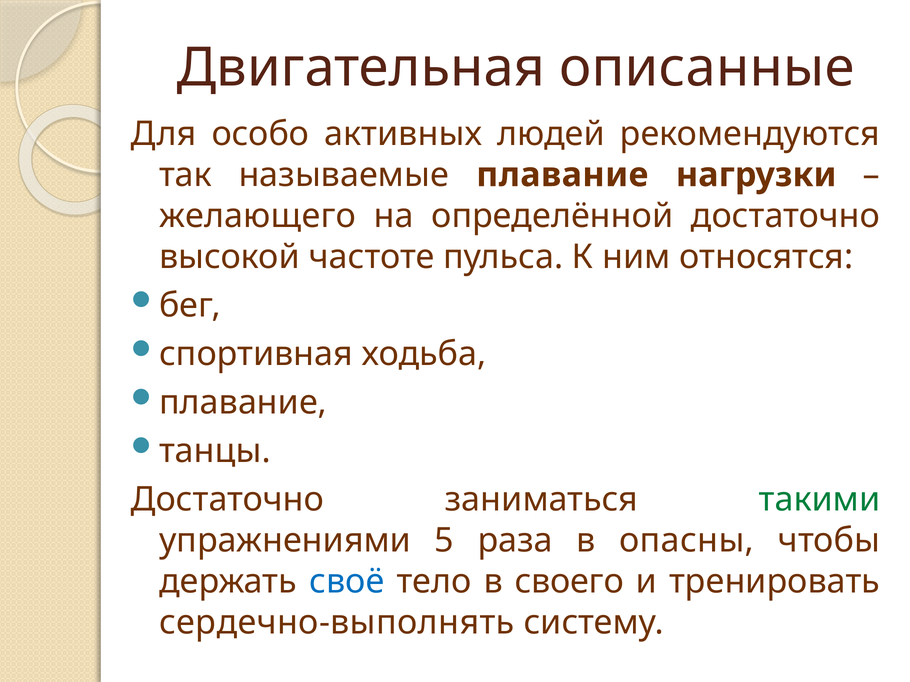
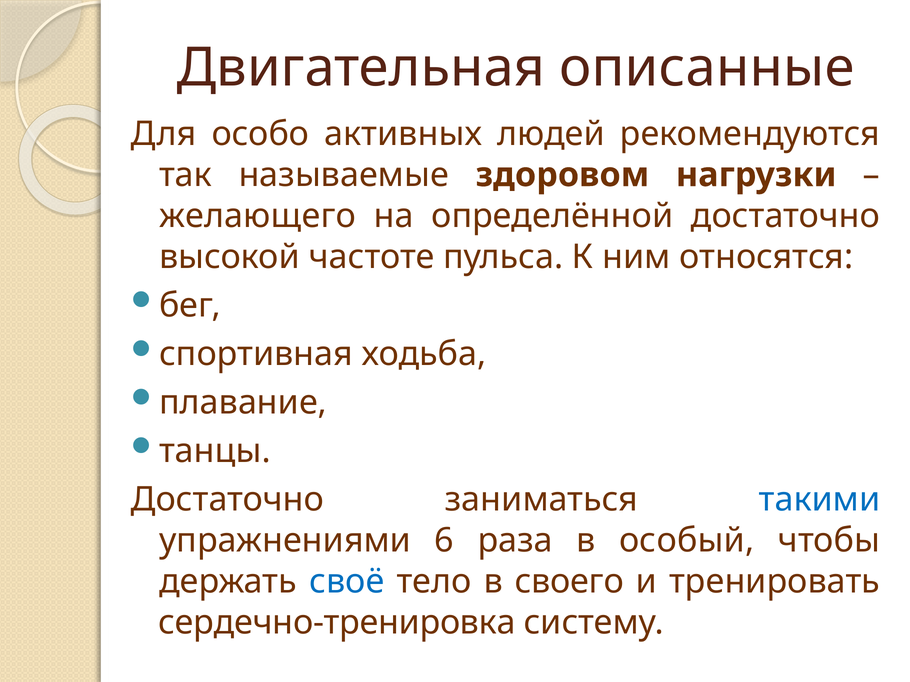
называемые плавание: плавание -> здоровом (562, 175)
такими colour: green -> blue (819, 500)
5: 5 -> 6 (444, 541)
опасны: опасны -> особый (687, 541)
сердечно-выполнять: сердечно-выполнять -> сердечно-тренировка (337, 623)
